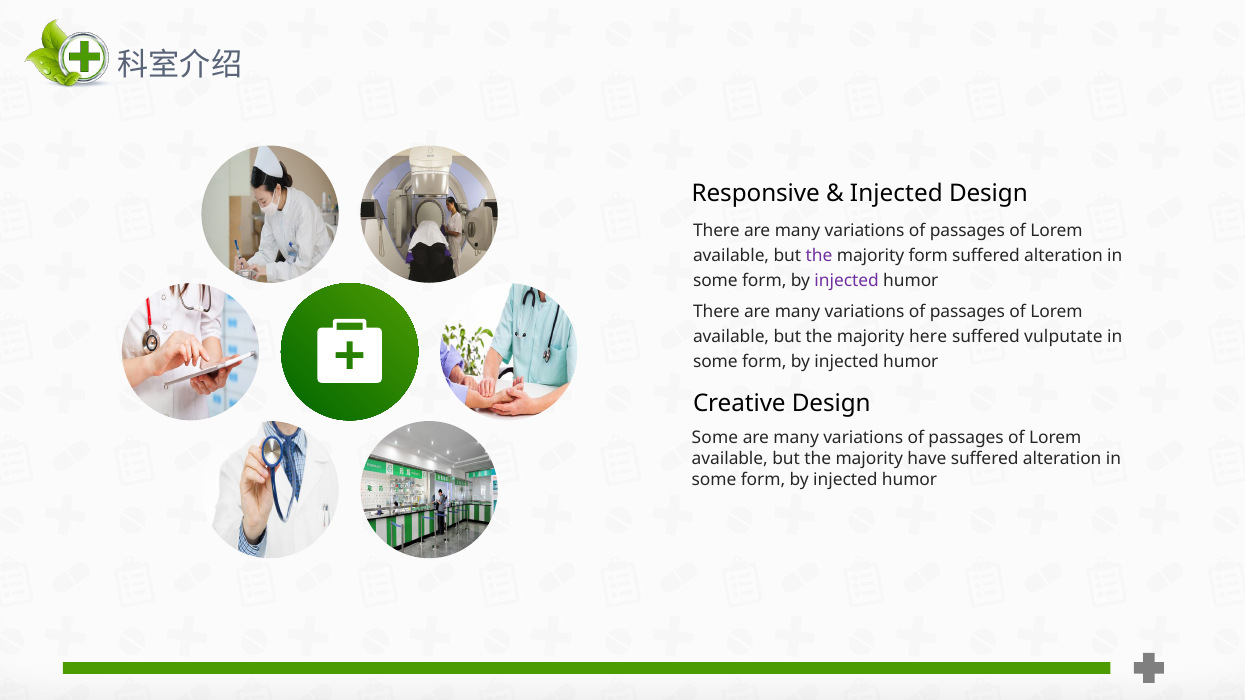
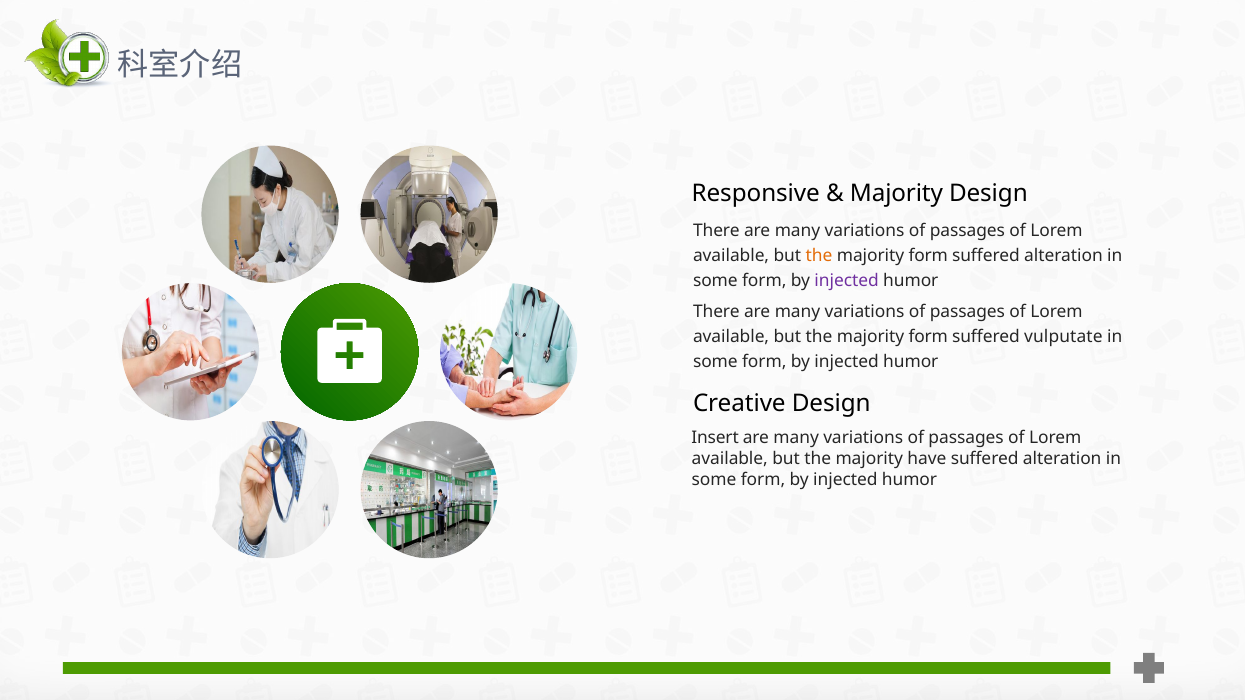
Injected: Injected -> Majority (896, 194)
the colour: purple -> orange (819, 256)
here: here -> form (928, 337)
Some: Some -> Insert (715, 438)
